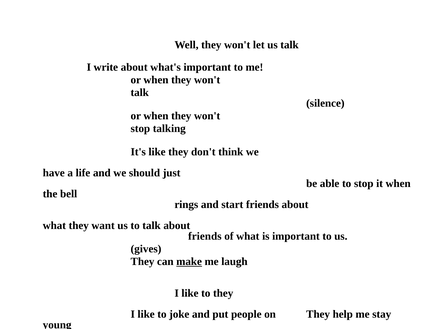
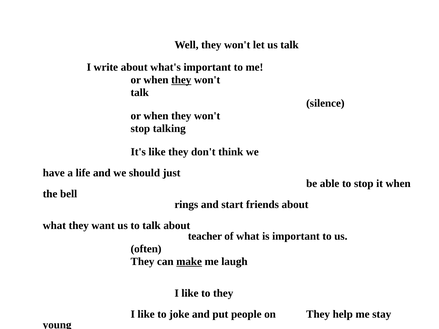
they underline: none -> present (181, 80)
friends: friends -> teacher (205, 236)
gives: gives -> often (146, 249)
